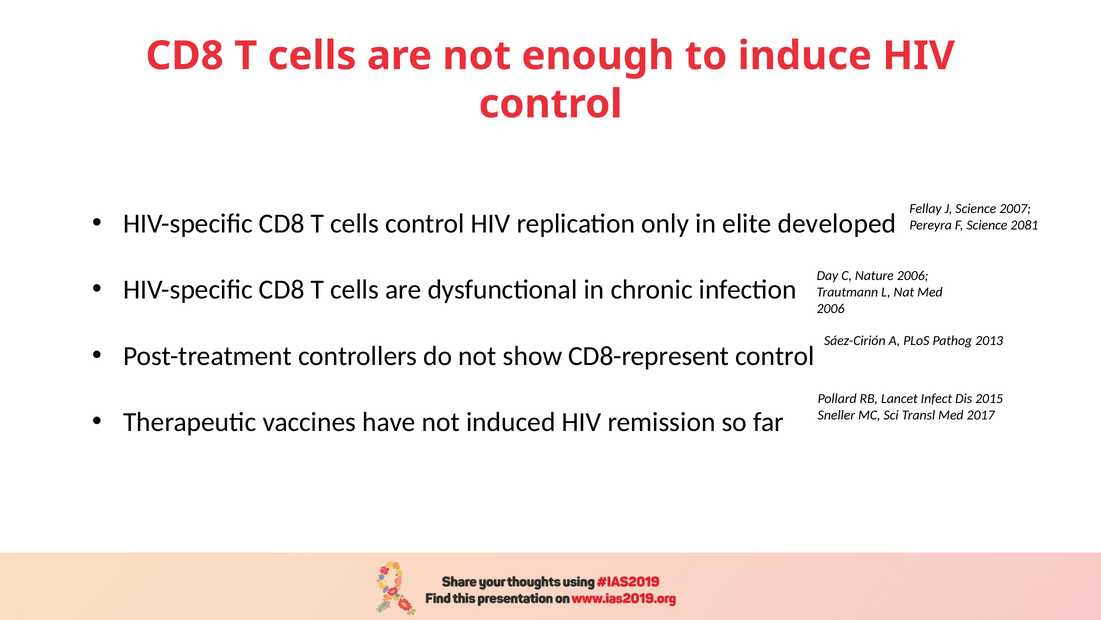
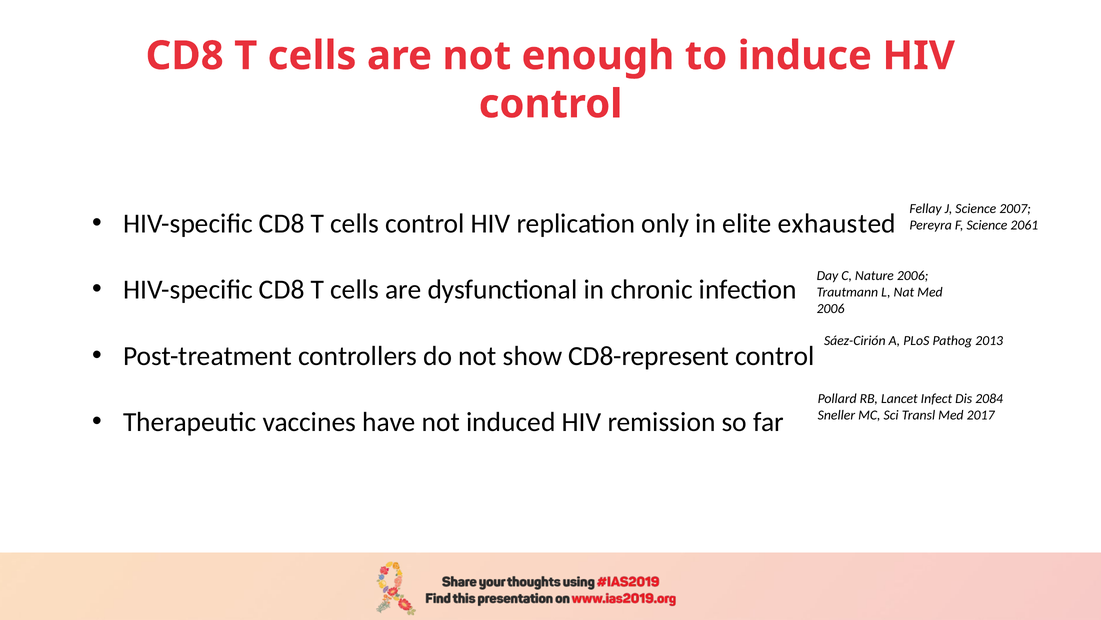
developed: developed -> exhausted (837, 224)
2081: 2081 -> 2061 (1024, 225)
2015: 2015 -> 2084 (989, 398)
